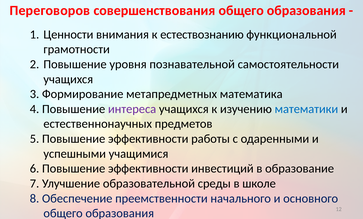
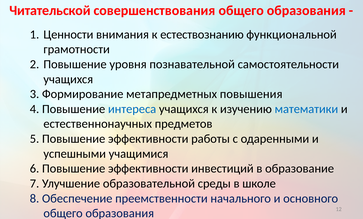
Переговоров: Переговоров -> Читательской (50, 11)
математика: математика -> повышения (251, 94)
интереса colour: purple -> blue (132, 109)
